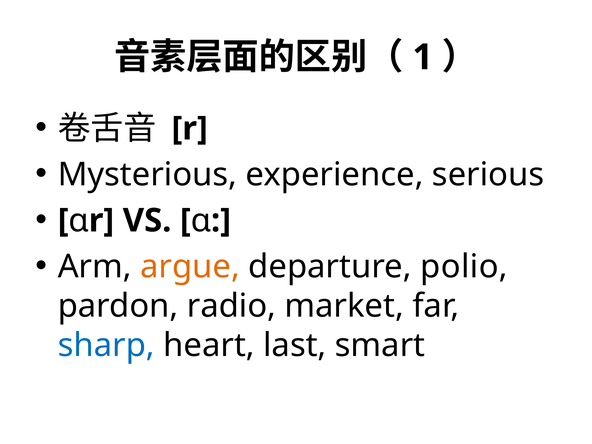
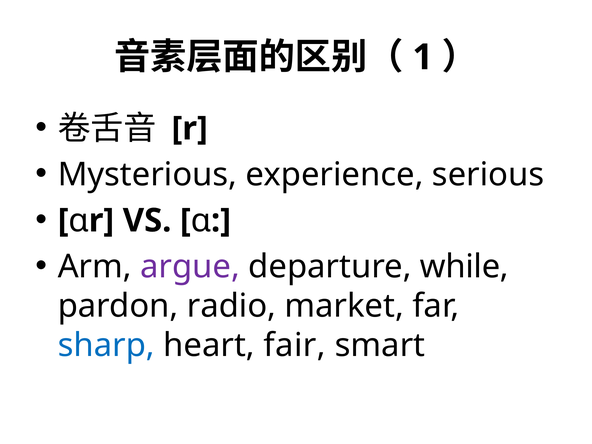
argue colour: orange -> purple (190, 267)
polio: polio -> while (464, 267)
last: last -> fair (295, 345)
